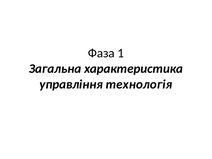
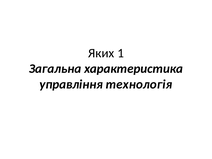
Фаза: Фаза -> Яких (101, 53)
